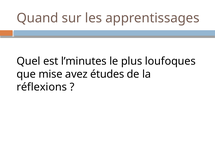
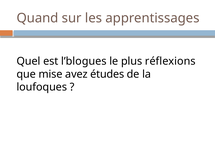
l’minutes: l’minutes -> l’blogues (84, 61)
loufoques: loufoques -> réflexions (170, 61)
réflexions: réflexions -> loufoques (42, 87)
